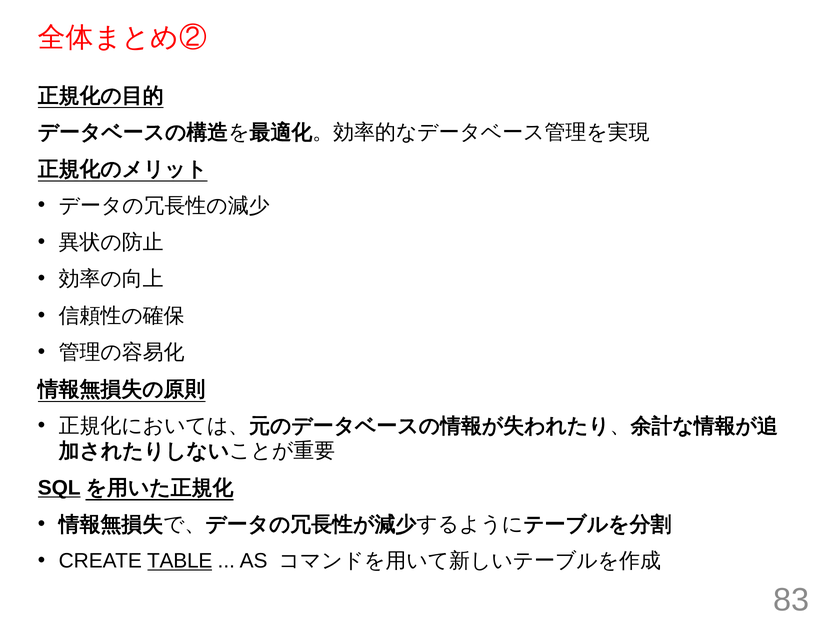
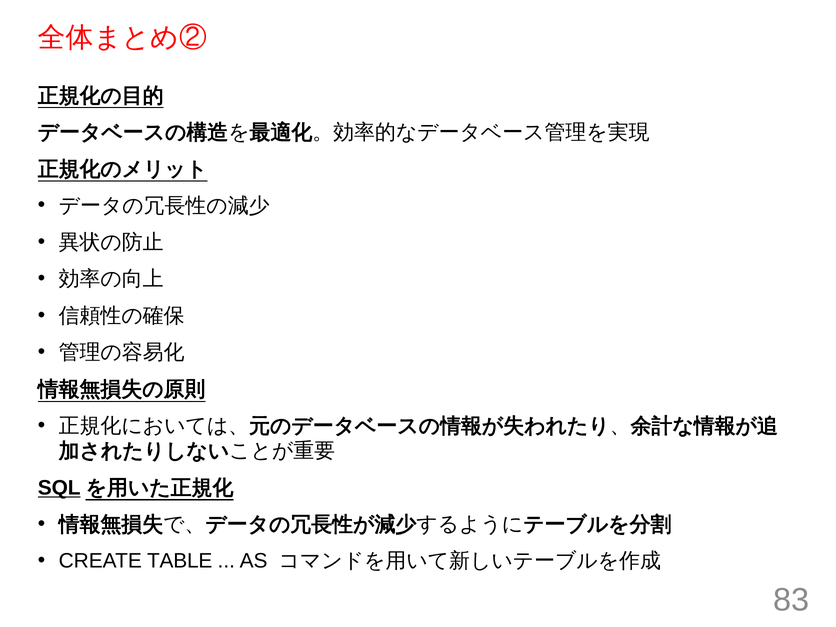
TABLE underline: present -> none (180, 561)
